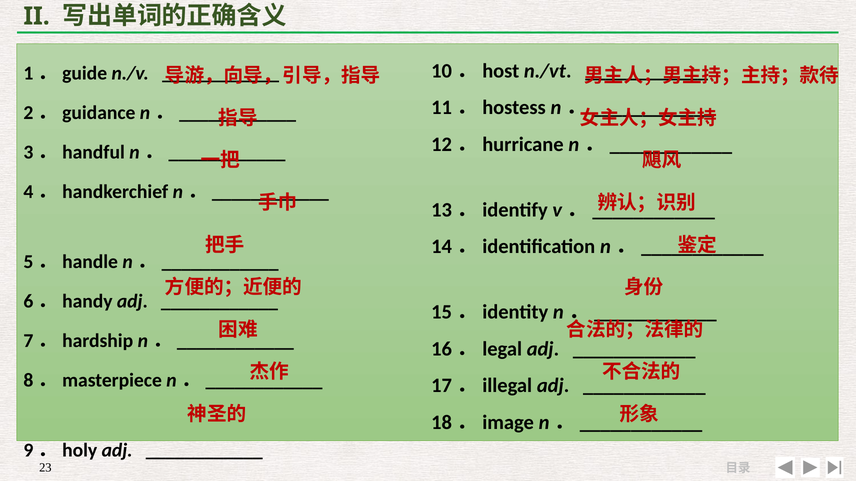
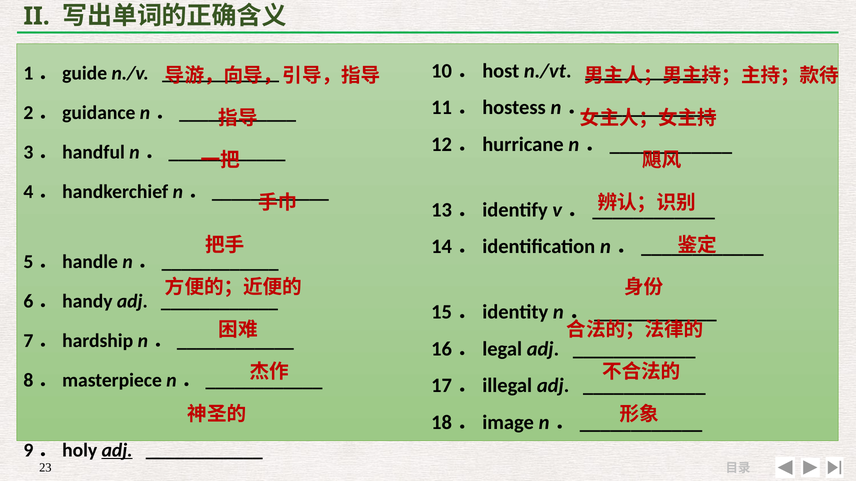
adj underline: none -> present (117, 451)
